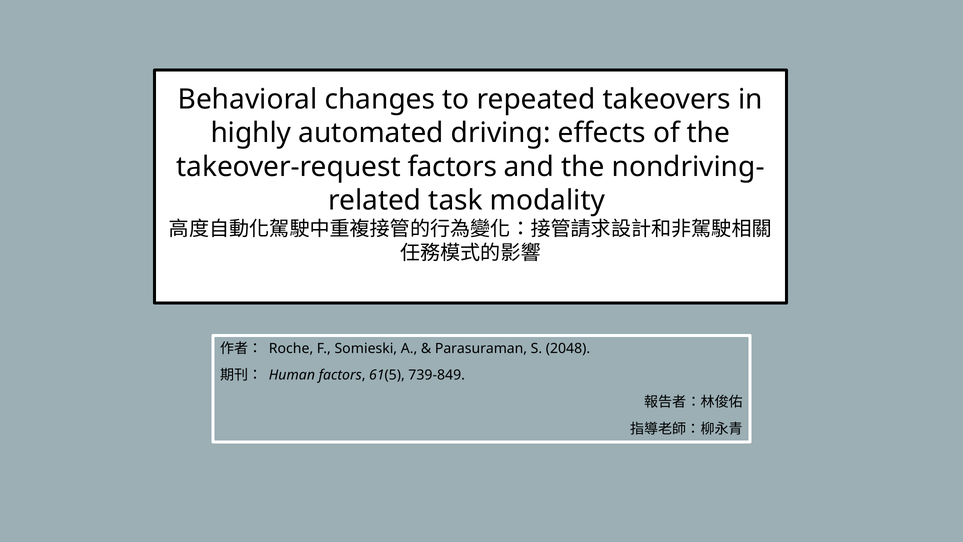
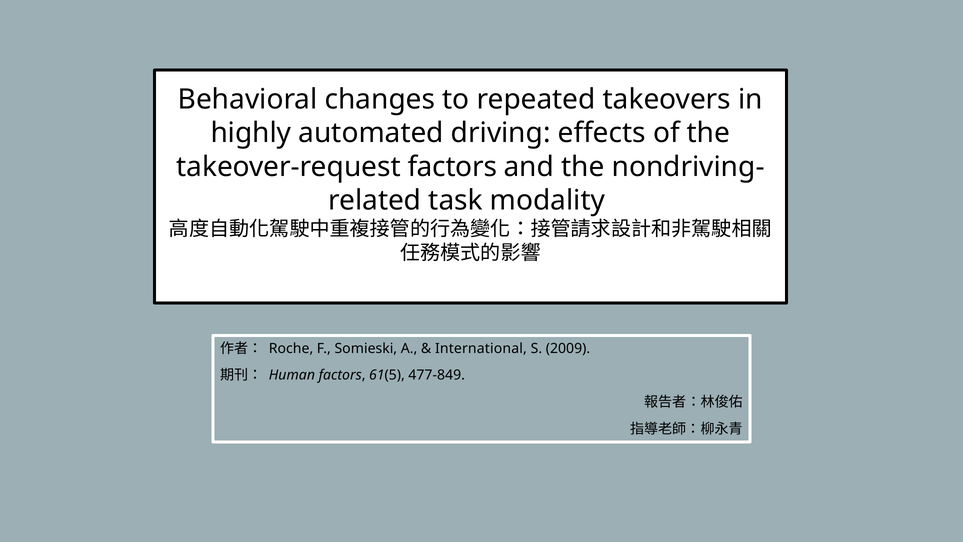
Parasuraman: Parasuraman -> International (481, 348)
2048: 2048 -> 2009 (568, 348)
739-849: 739-849 -> 477-849 (437, 375)
